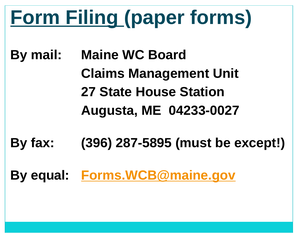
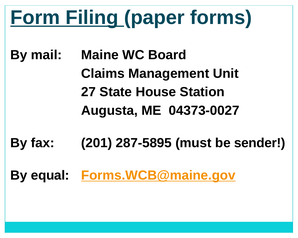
04233-0027: 04233-0027 -> 04373-0027 (204, 111)
396: 396 -> 201 (97, 143)
except: except -> sender (260, 143)
